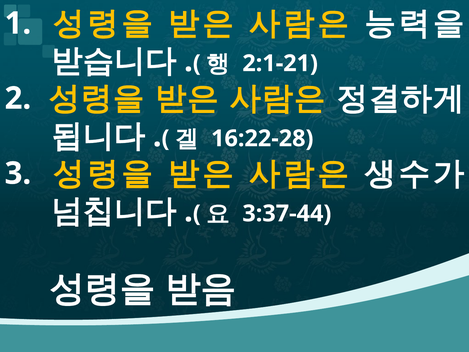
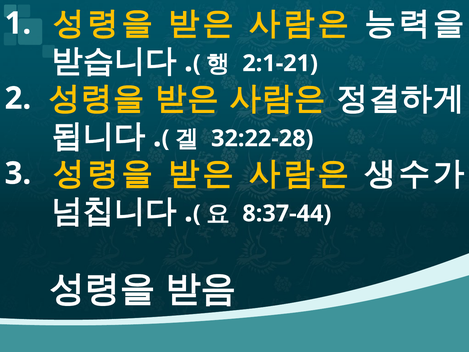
16:22-28: 16:22-28 -> 32:22-28 (262, 138)
3:37-44: 3:37-44 -> 8:37-44 (287, 213)
